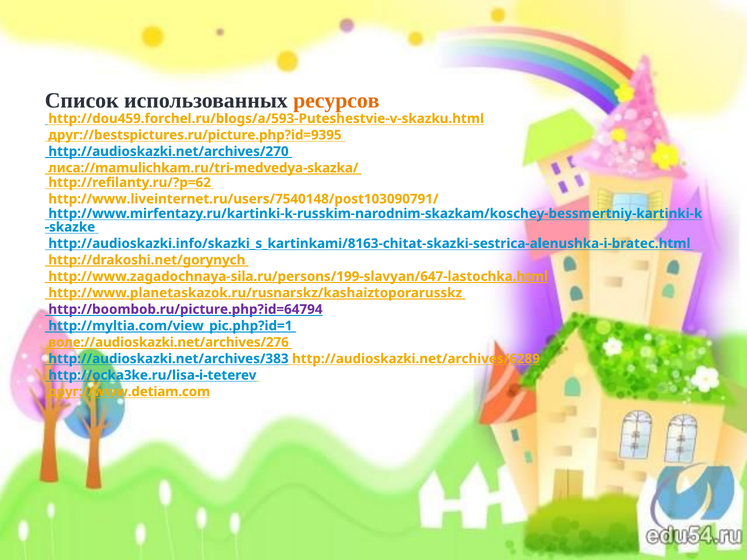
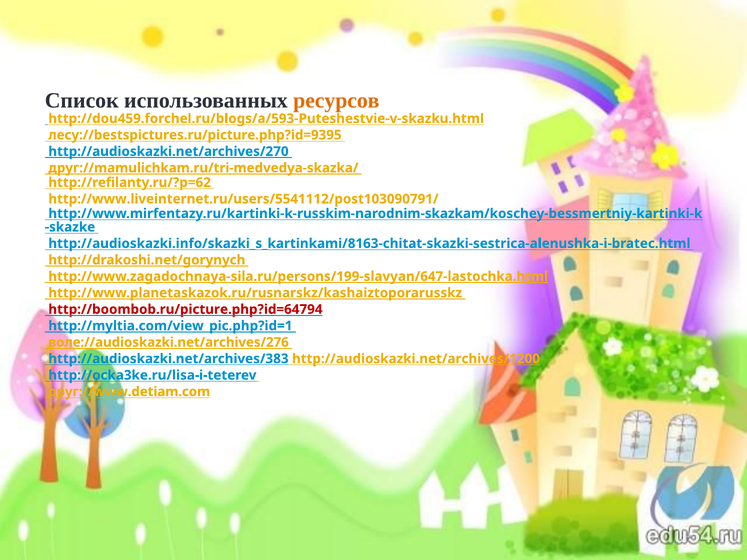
друг://bestspictures.ru/picture.php?id=9395: друг://bestspictures.ru/picture.php?id=9395 -> лесу://bestspictures.ru/picture.php?id=9395 (195, 135)
лиса://mamulichkam.ru/tri-medvedya-skazka/: лиса://mamulichkam.ru/tri-medvedya-skazka/ -> друг://mamulichkam.ru/tri-medvedya-skazka/ (203, 168)
http://www.liveinternet.ru/users/7540148/post103090791/: http://www.liveinternet.ru/users/7540148/post103090791/ -> http://www.liveinternet.ru/users/5541112/post103090791/ (243, 199)
http://boombob.ru/picture.php?id=64794 colour: purple -> red (185, 310)
http://audioskazki.net/archives/6289: http://audioskazki.net/archives/6289 -> http://audioskazki.net/archives/1200 (416, 359)
